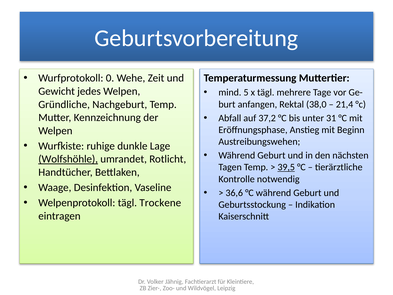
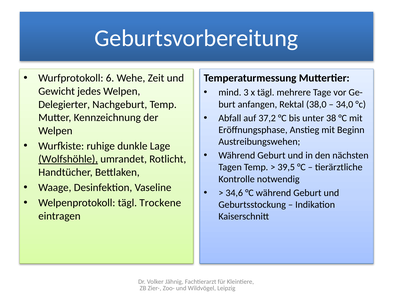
0: 0 -> 6 (110, 78)
5: 5 -> 3 (246, 92)
Gründliche: Gründliche -> Delegierter (64, 104)
21,4: 21,4 -> 34,0 (345, 104)
31: 31 -> 38 (331, 118)
39,5 underline: present -> none (286, 167)
36,6: 36,6 -> 34,6 (234, 193)
